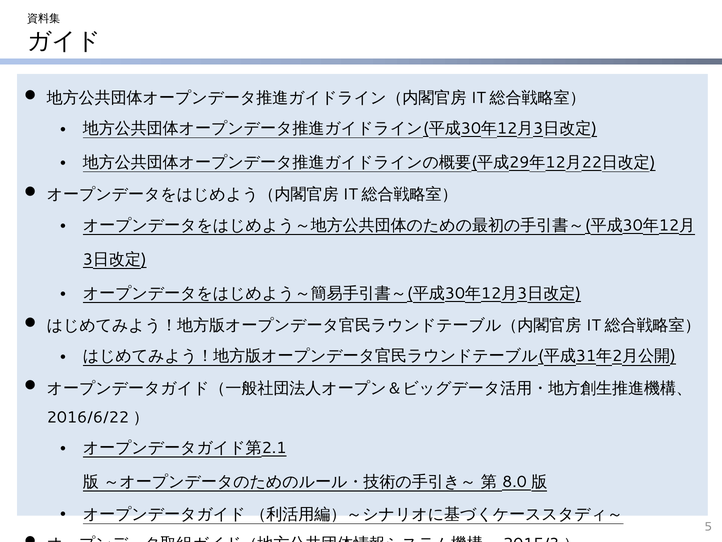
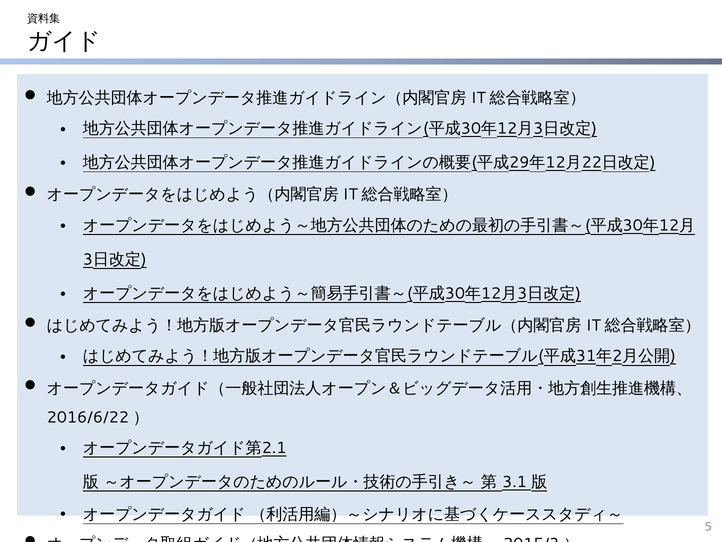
8.0: 8.0 -> 3.1 (515, 481)
